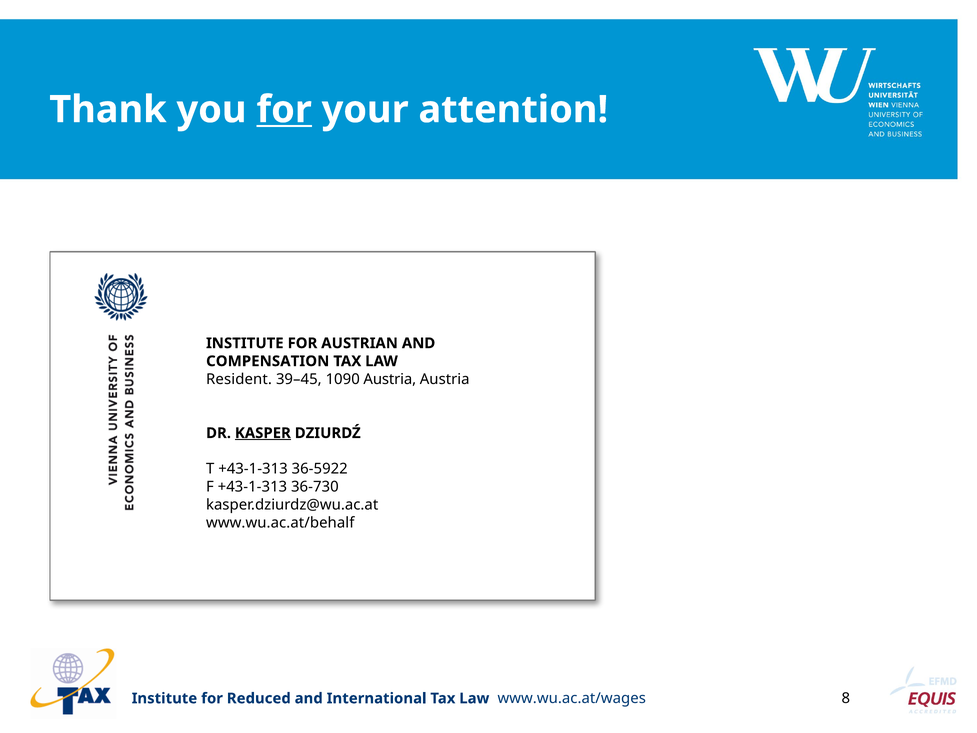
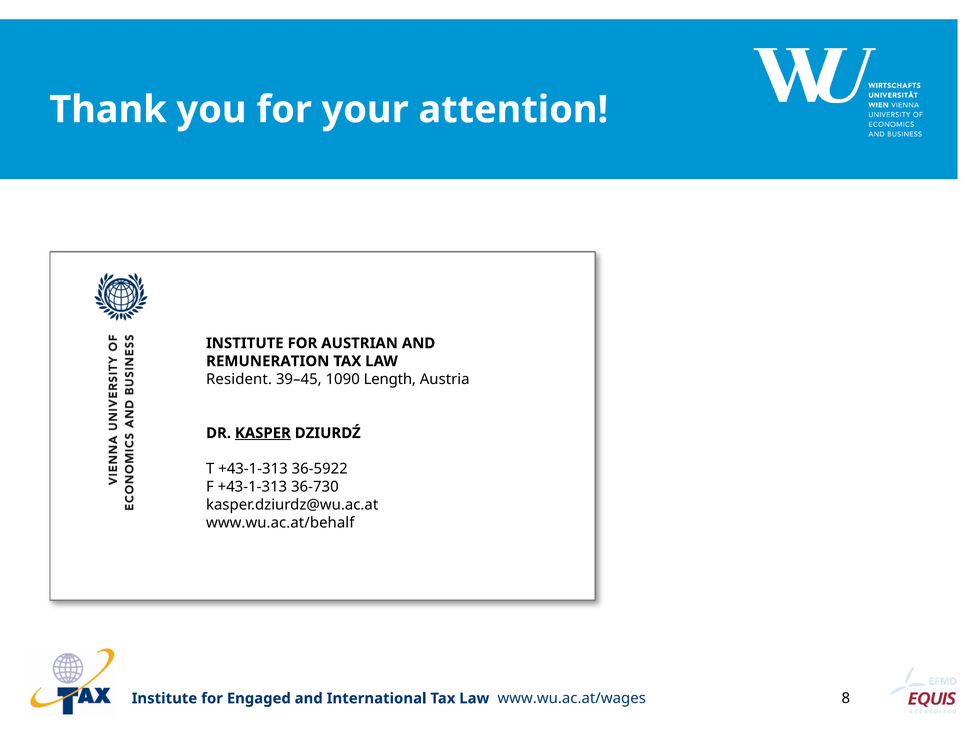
for underline: present -> none (284, 110)
COMPENSATION: COMPENSATION -> REMUNERATION (268, 361)
1090 Austria: Austria -> Length (390, 379)
Reduced: Reduced -> Engaged (259, 698)
